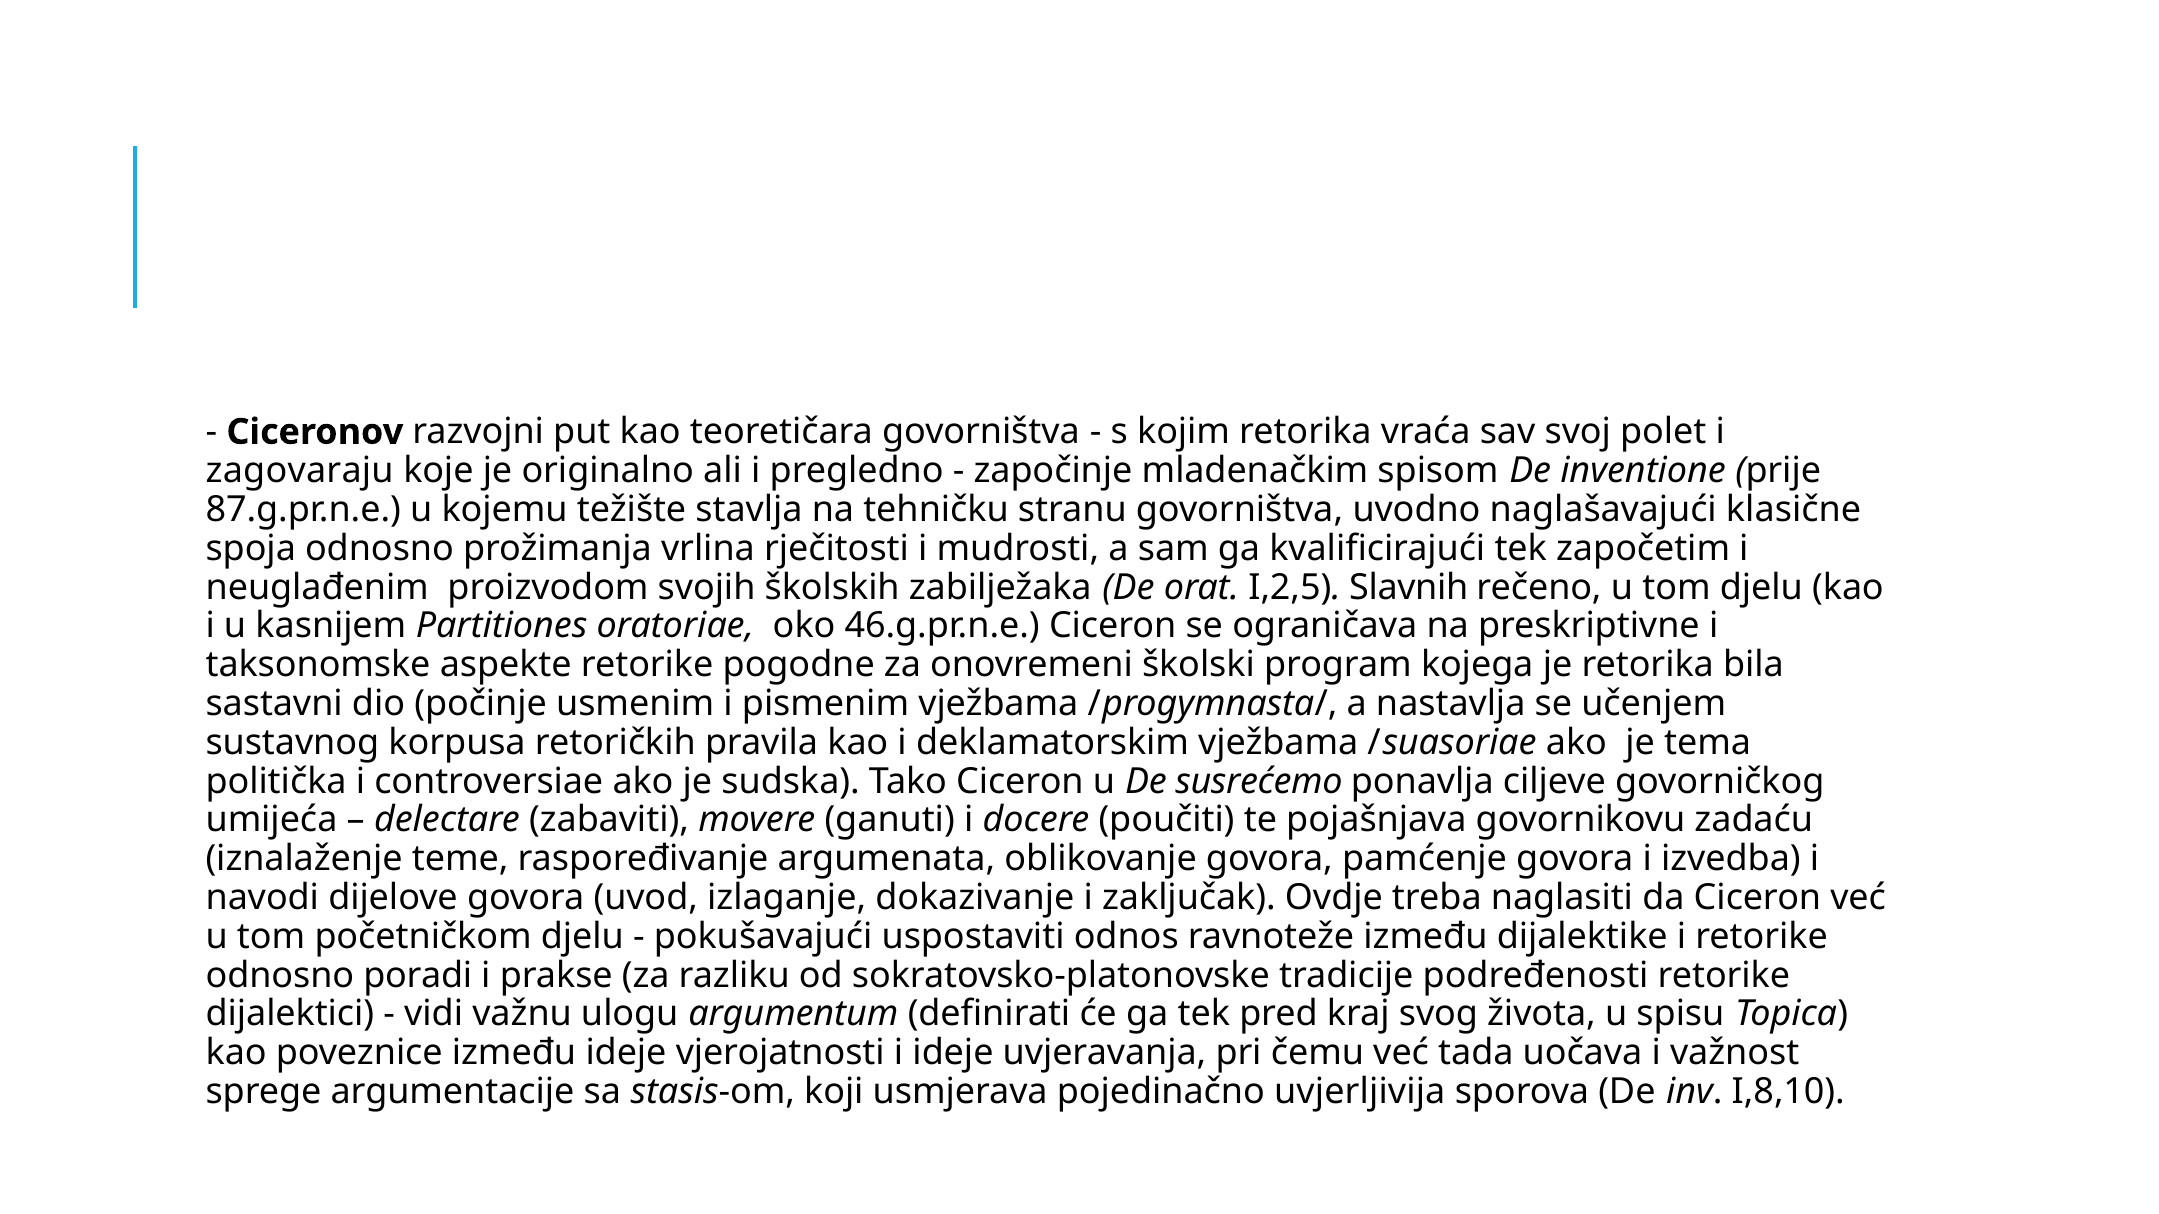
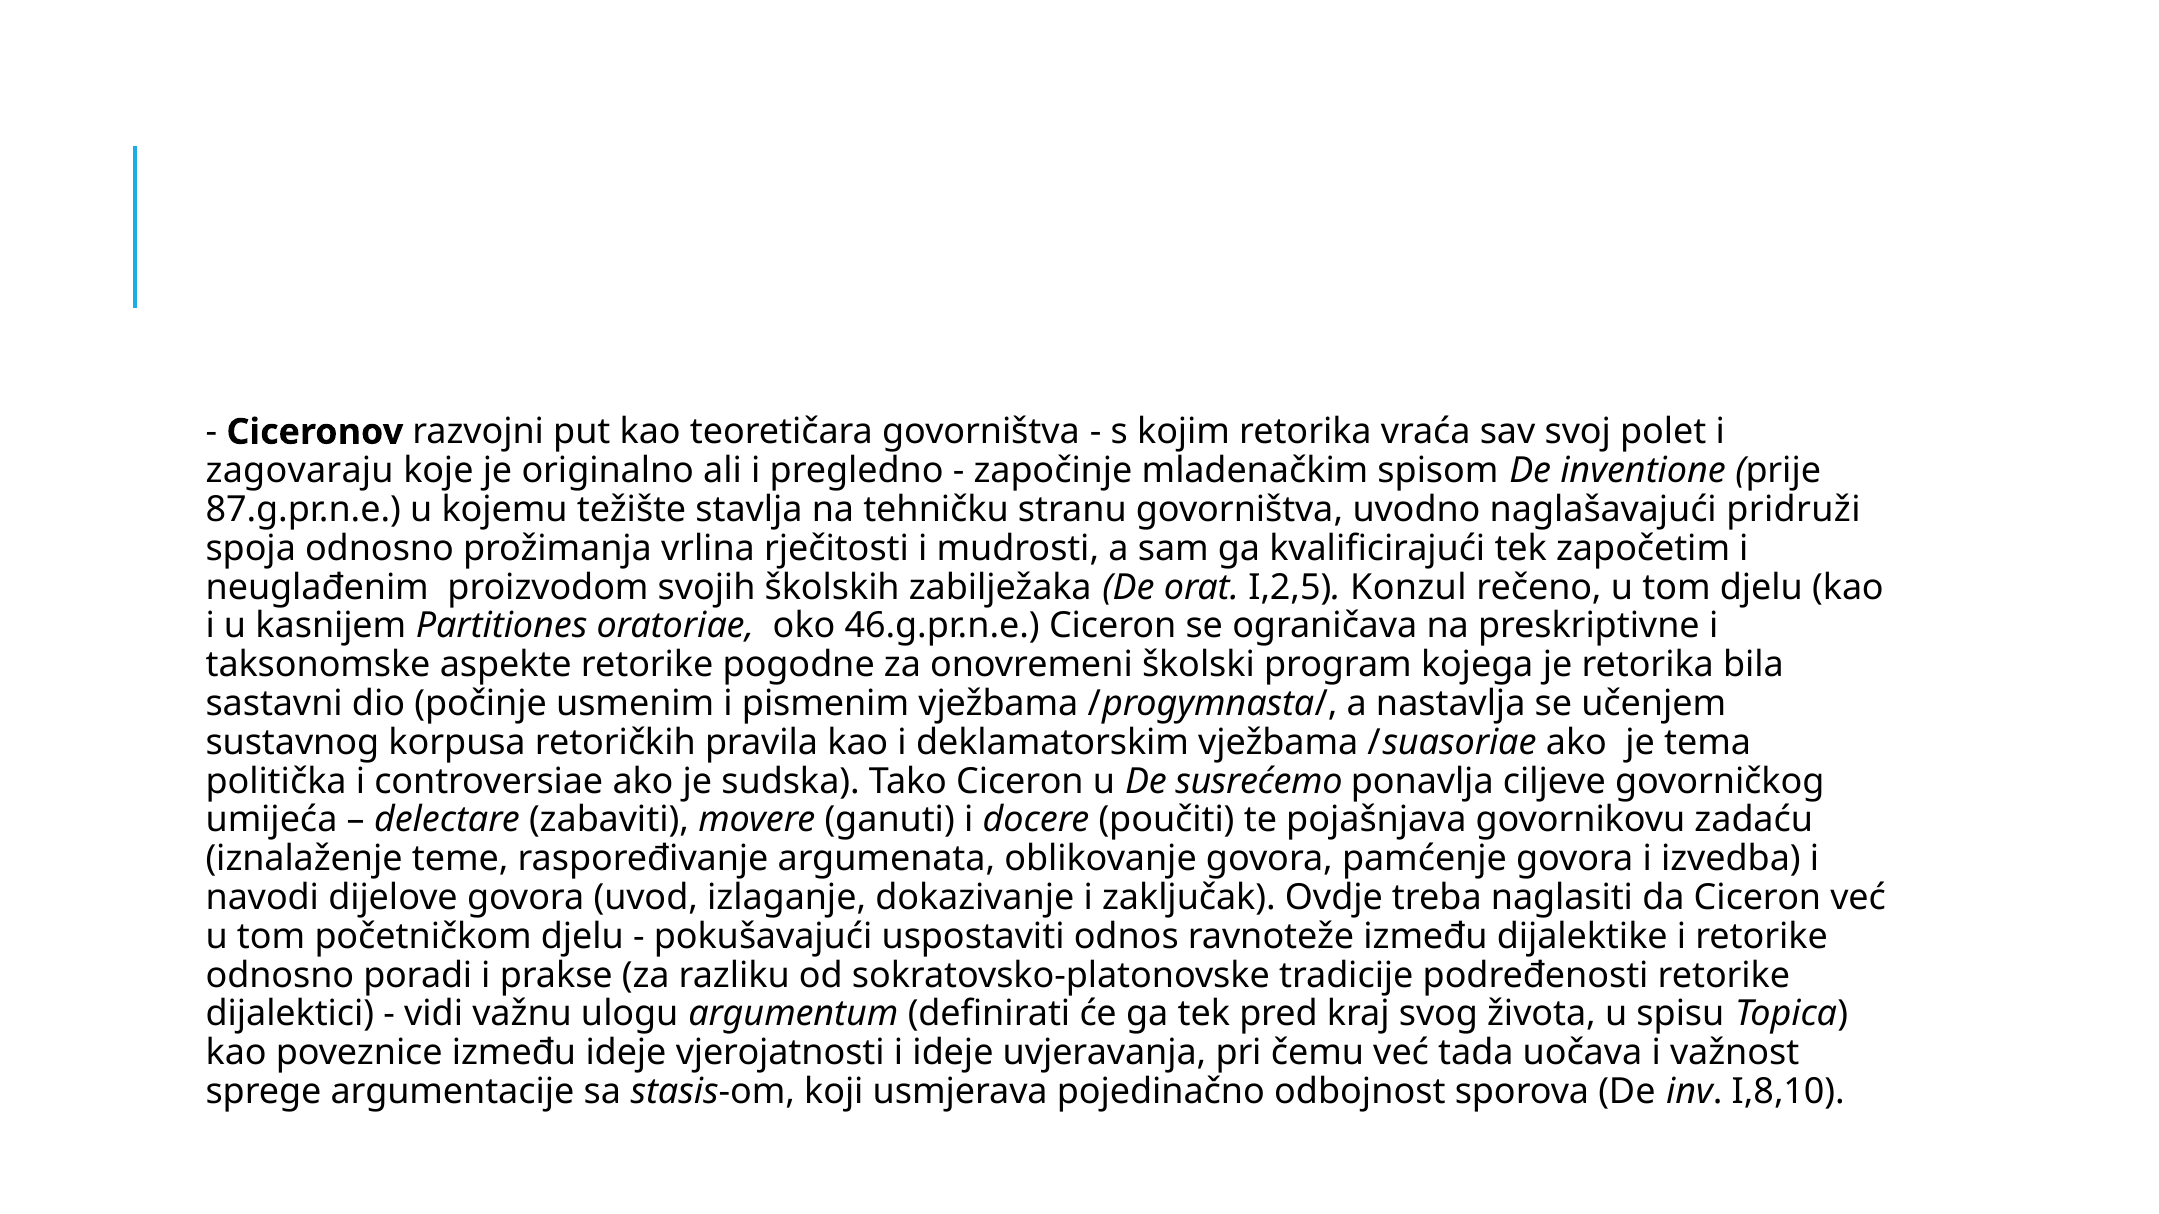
klasične: klasične -> pridruži (1793, 510)
Slavnih: Slavnih -> Konzul (1408, 587)
uvjerljivija: uvjerljivija -> odbojnost (1360, 1092)
